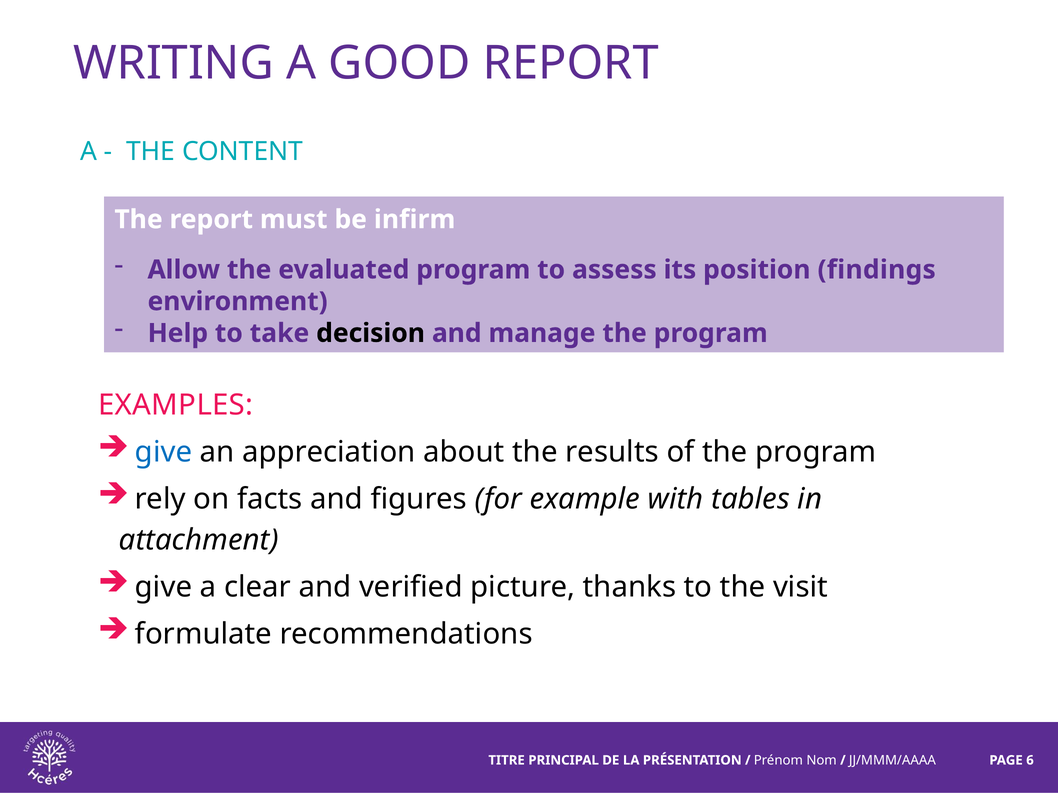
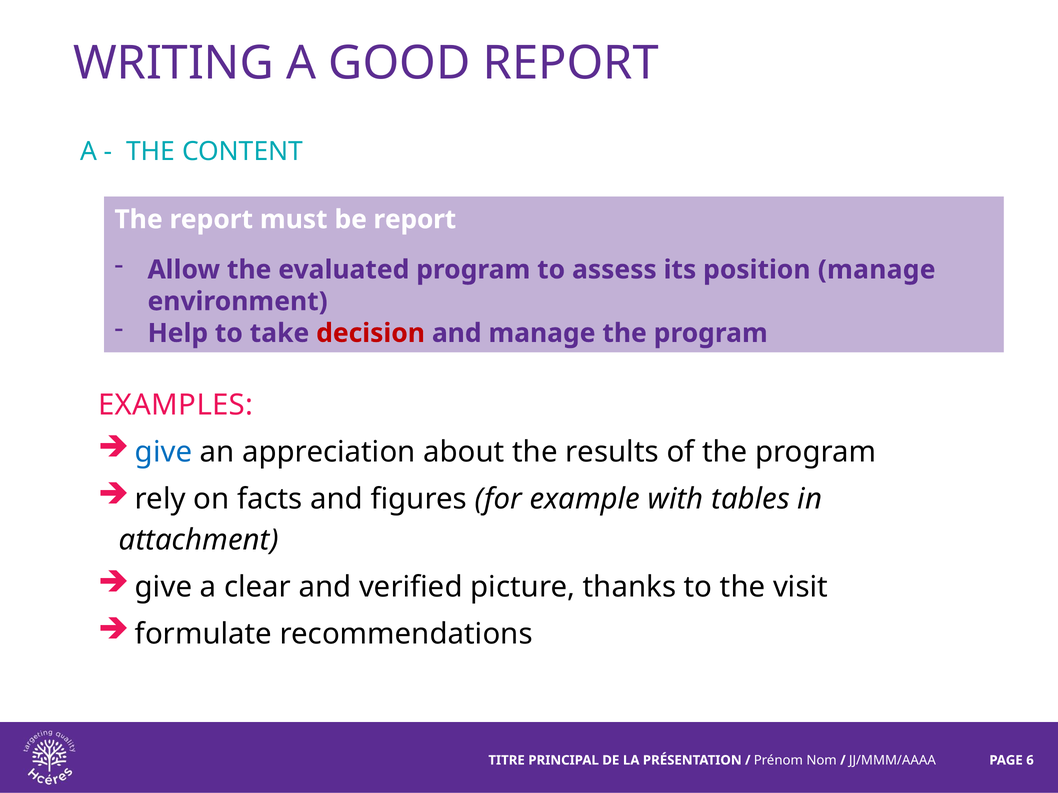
be infirm: infirm -> report (415, 220)
position findings: findings -> manage (877, 270)
decision colour: black -> red (371, 333)
